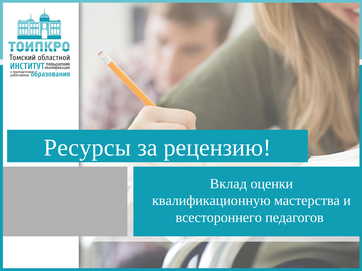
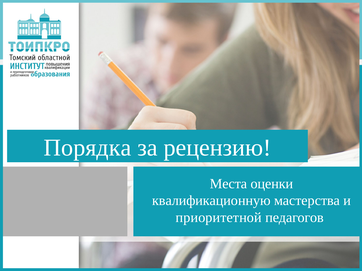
Ресурсы: Ресурсы -> Порядка (87, 148)
Вклад: Вклад -> Места (228, 184)
всестороннего: всестороннего -> приоритетной (219, 218)
